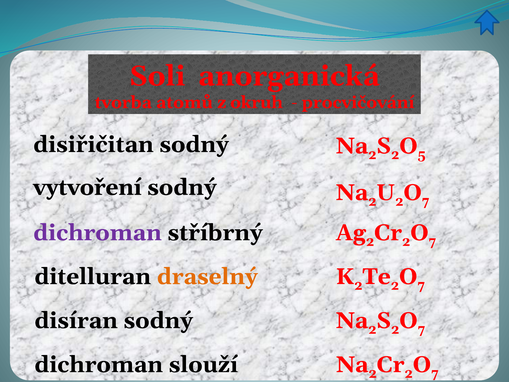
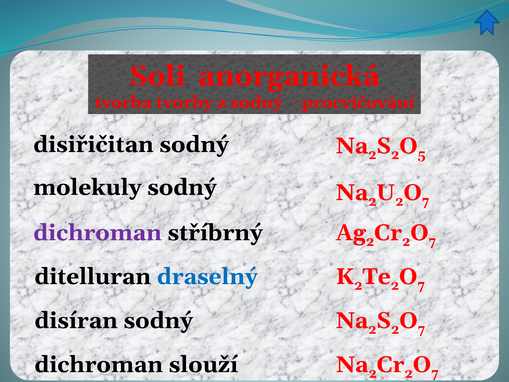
atomů: atomů -> tvorby (185, 102)
z okruh: okruh -> sodný (256, 102)
vytvoření: vytvoření -> molekuly (87, 187)
draselný colour: orange -> blue (207, 276)
